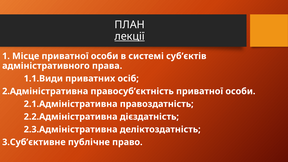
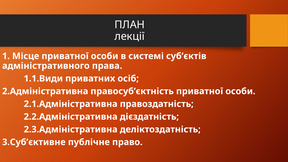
лекції underline: present -> none (130, 36)
